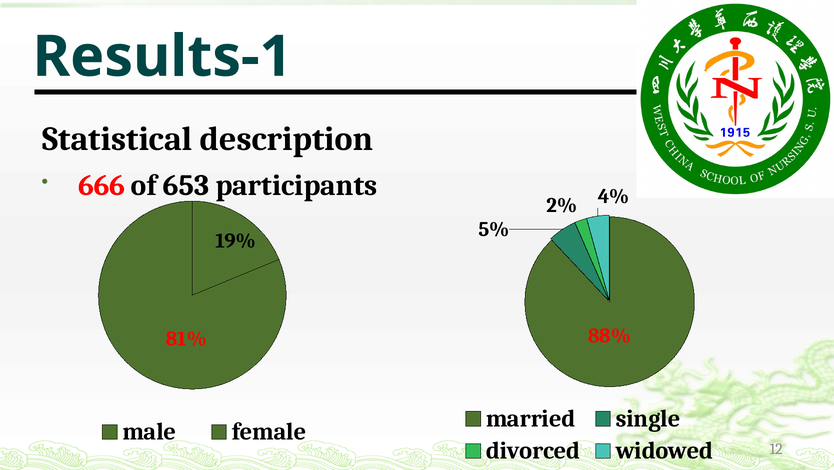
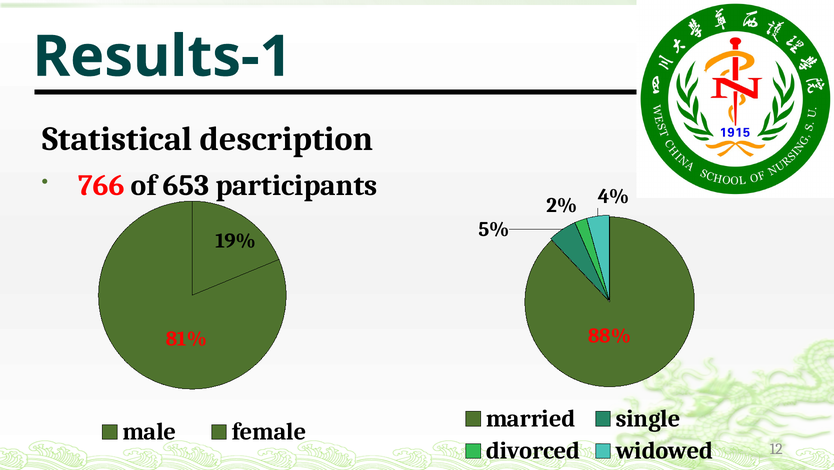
666: 666 -> 766 (102, 185)
